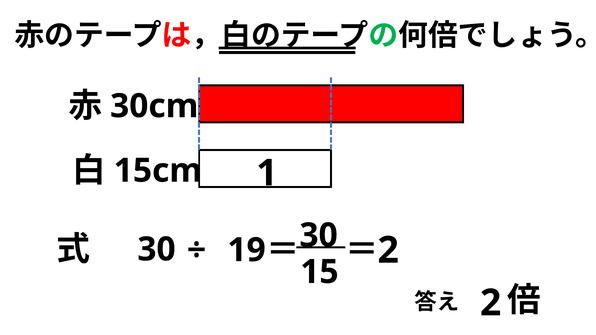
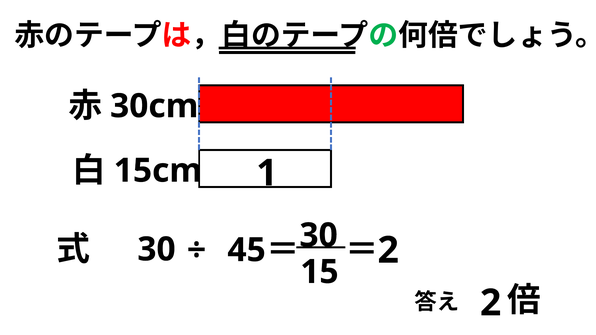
19: 19 -> 45 (247, 250)
